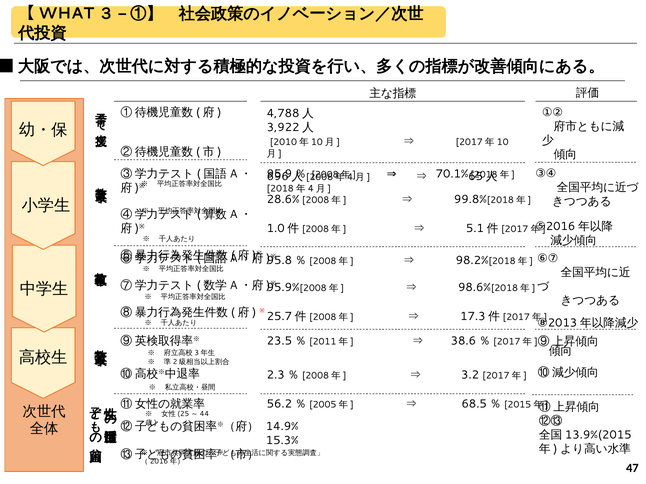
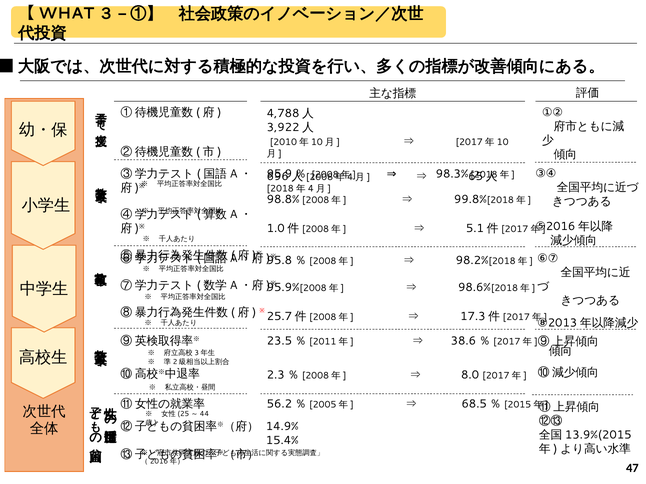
70.1%: 70.1% -> 98.3% (452, 174)
28.6%: 28.6% -> 98.8% (283, 200)
3.2: 3.2 -> 8.0 (470, 375)
15.3%: 15.3% -> 15.4% (282, 441)
